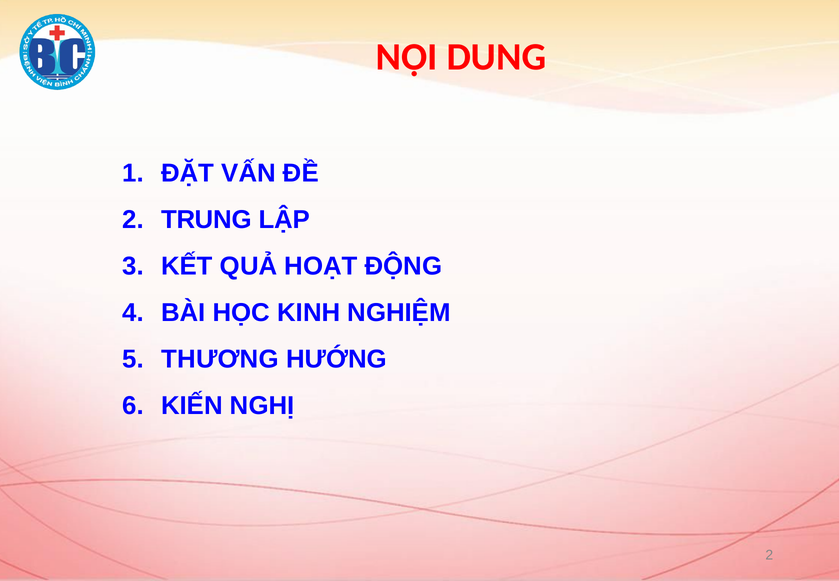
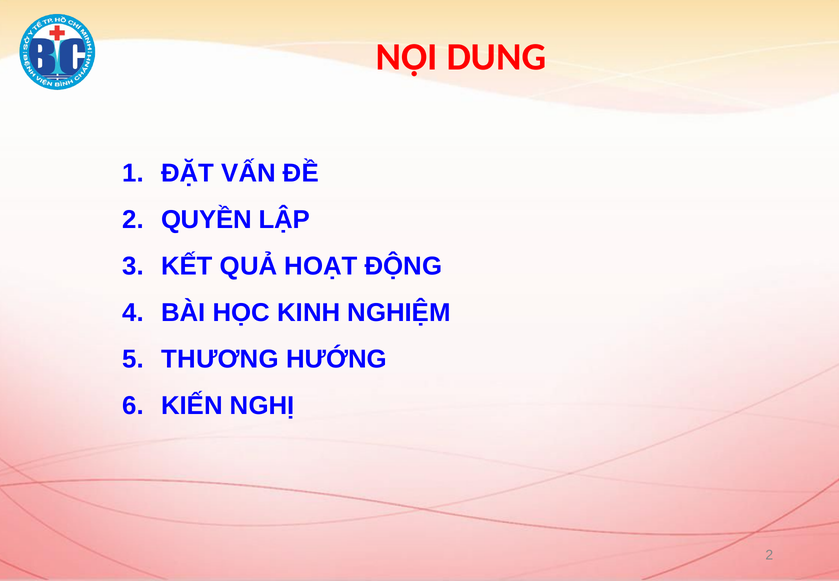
TRUNG: TRUNG -> QUYỀN (206, 220)
